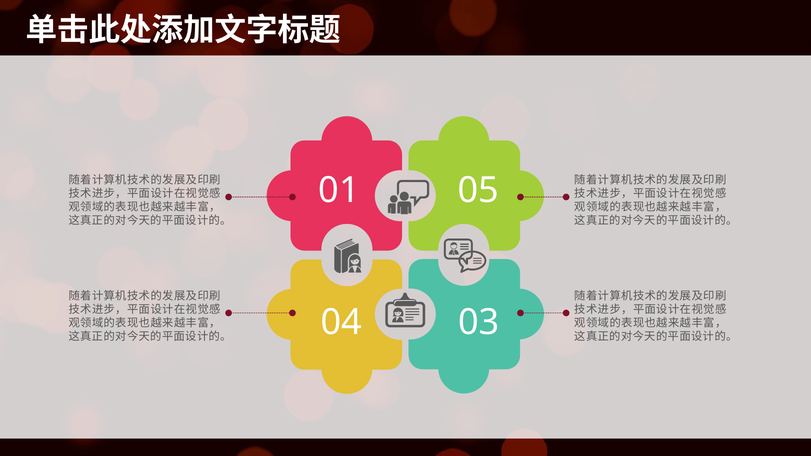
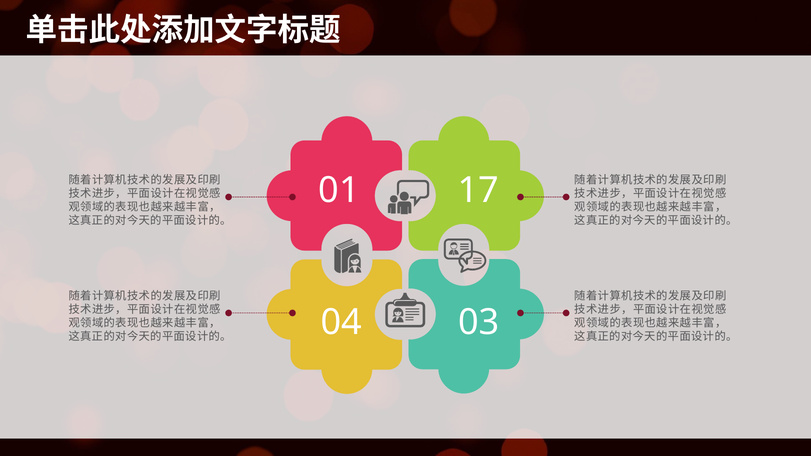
05: 05 -> 17 (478, 191)
